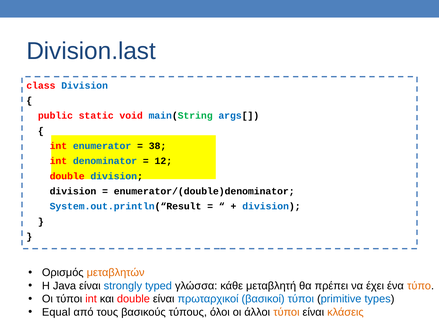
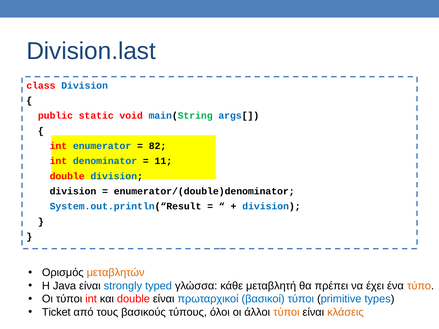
38: 38 -> 82 (158, 146)
12: 12 -> 11 (163, 161)
Equal: Equal -> Ticket (56, 312)
